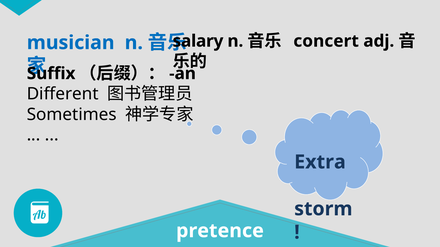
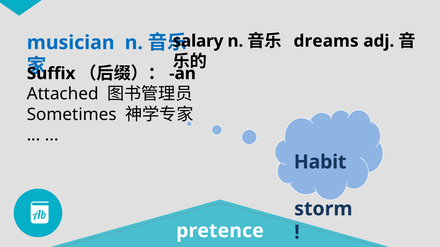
concert: concert -> dreams (326, 41)
Different: Different -> Attached (63, 94)
Extra: Extra -> Habit (320, 162)
